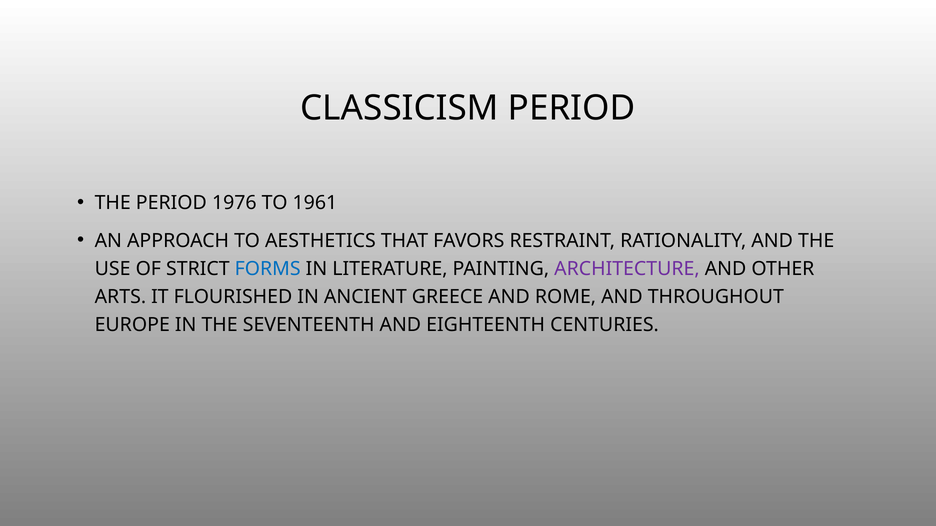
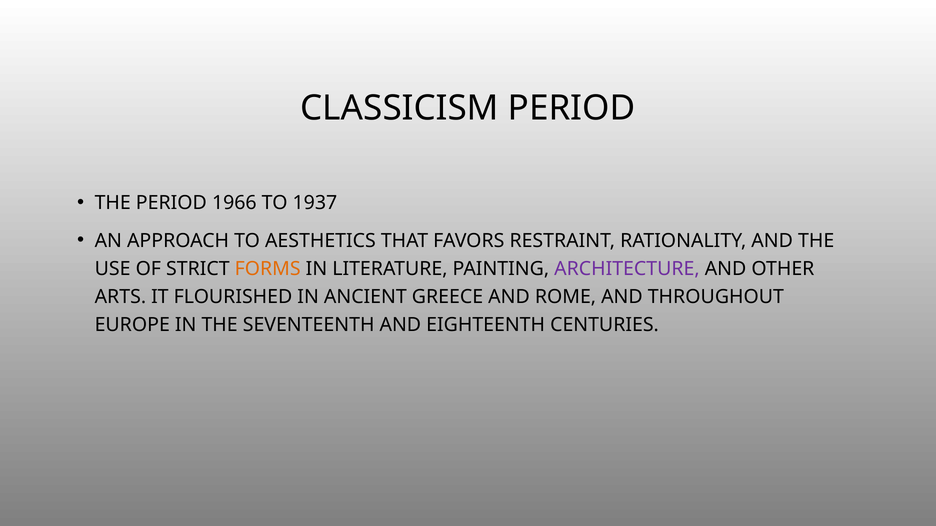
1976: 1976 -> 1966 (234, 203)
1961: 1961 -> 1937 (315, 203)
FORMS colour: blue -> orange (268, 269)
